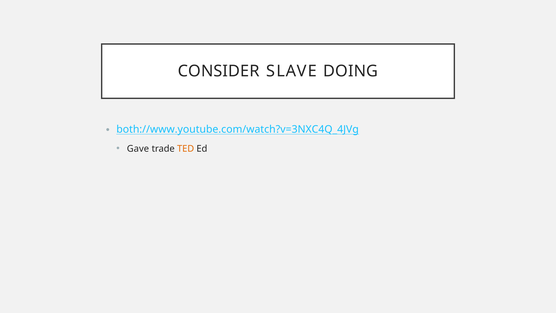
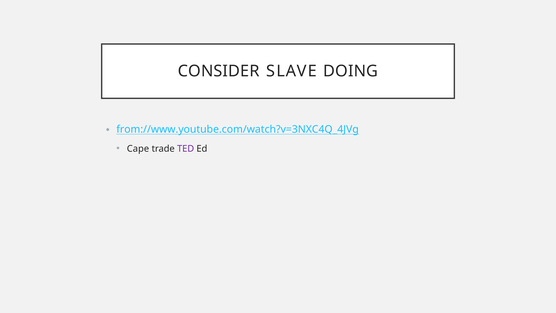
both://www.youtube.com/watch?v=3NXC4Q_4JVg: both://www.youtube.com/watch?v=3NXC4Q_4JVg -> from://www.youtube.com/watch?v=3NXC4Q_4JVg (238, 129)
Gave: Gave -> Cape (138, 149)
TED colour: orange -> purple (186, 149)
